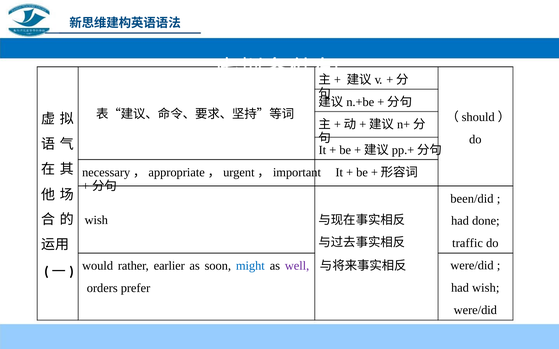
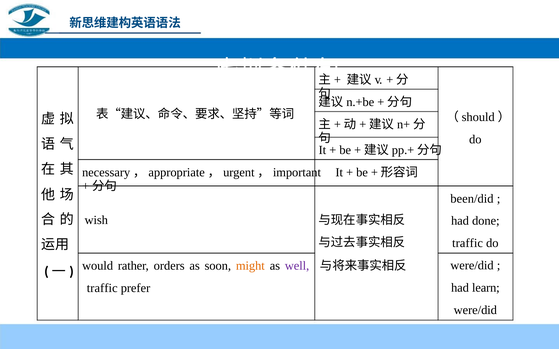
earlier: earlier -> orders (169, 266)
might colour: blue -> orange (250, 266)
had wish: wish -> learn (486, 288)
orders: orders -> traffic (102, 288)
